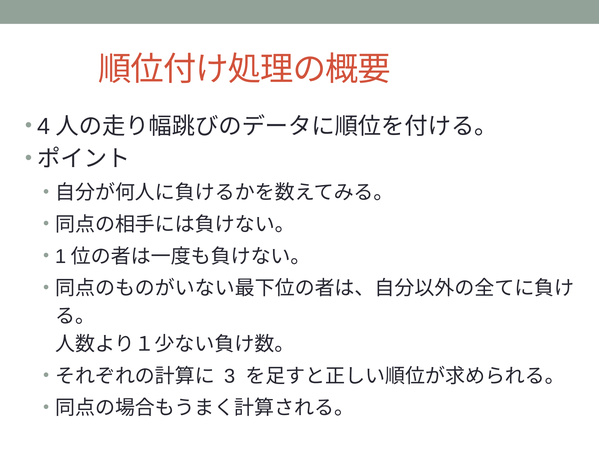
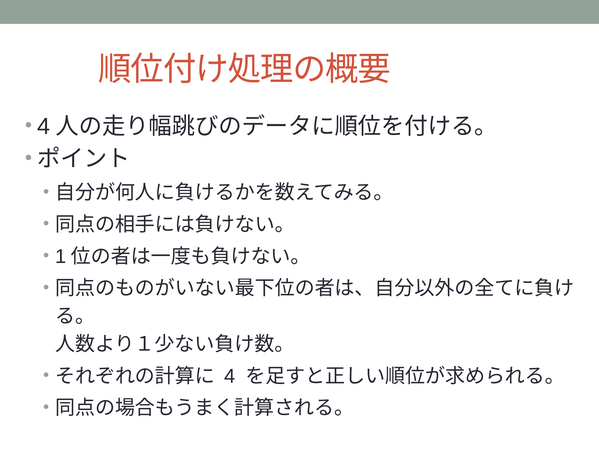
3: 3 -> 4 (230, 376)
